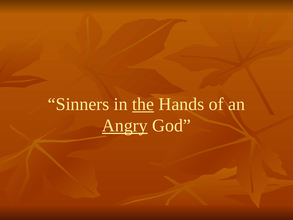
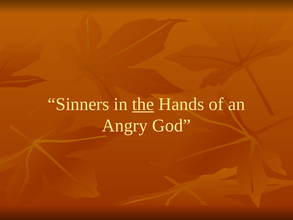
Angry underline: present -> none (125, 126)
